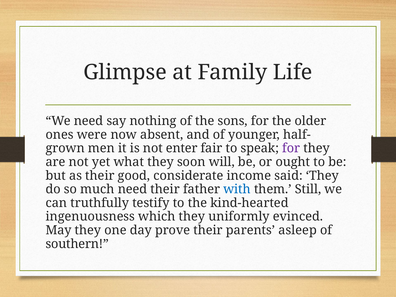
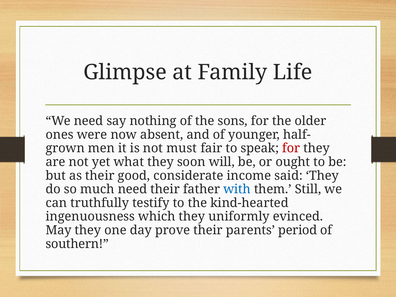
enter: enter -> must (182, 148)
for colour: purple -> red (291, 148)
asleep: asleep -> period (298, 230)
